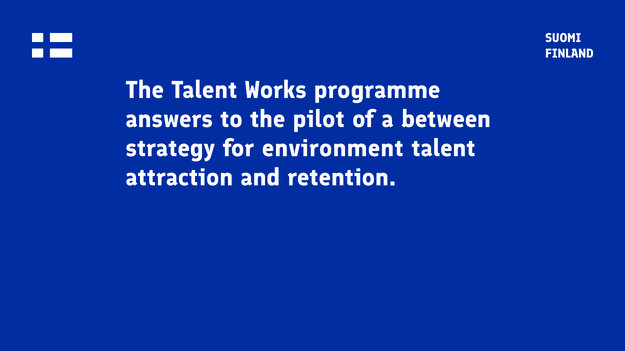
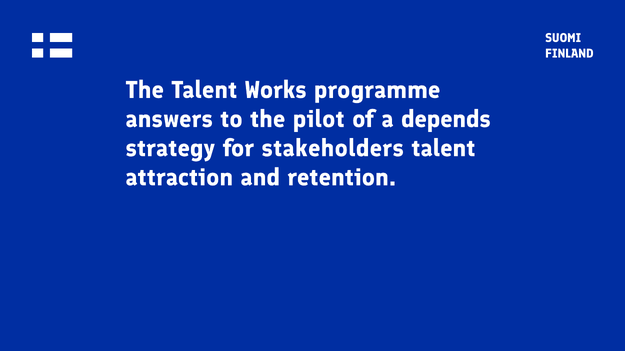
between: between -> depends (446, 119)
environment: environment -> stakeholders (333, 148)
